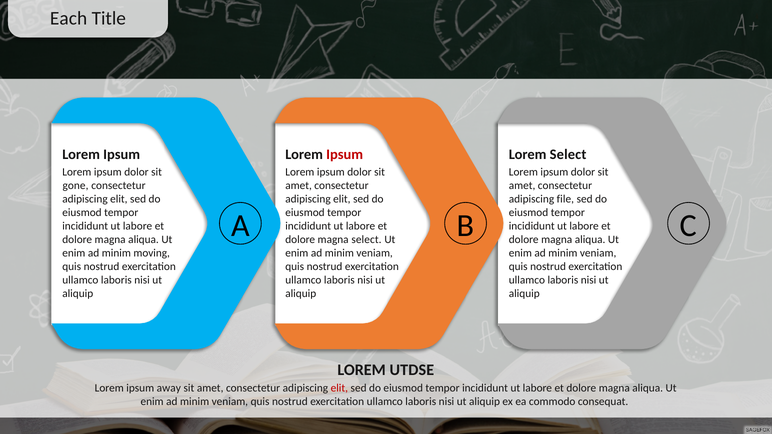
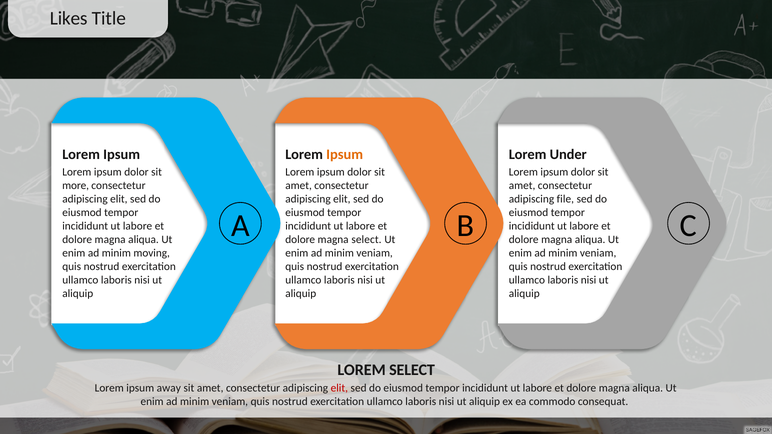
Each: Each -> Likes (69, 18)
Ipsum colour: red -> orange (345, 155)
Lorem Select: Select -> Under (568, 155)
gone: gone -> more (76, 186)
LOREM UTDSE: UTDSE -> SELECT (412, 370)
